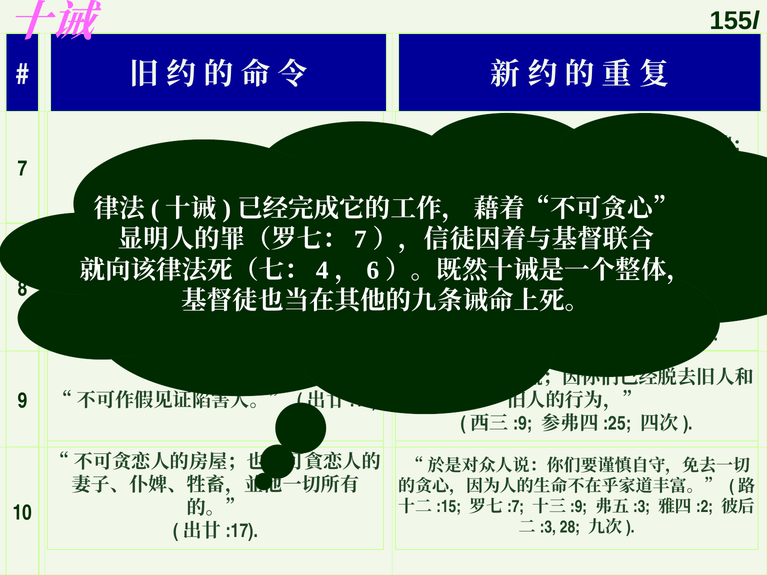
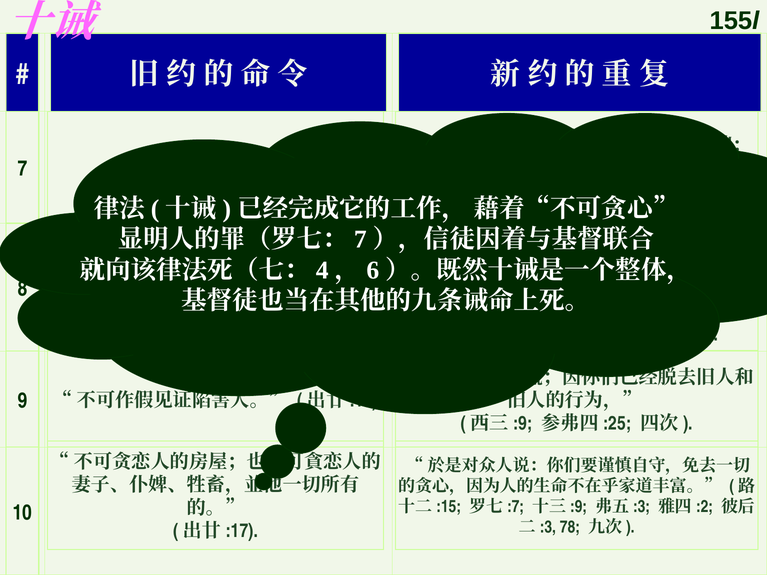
28: 28 -> 78 (570, 527)
